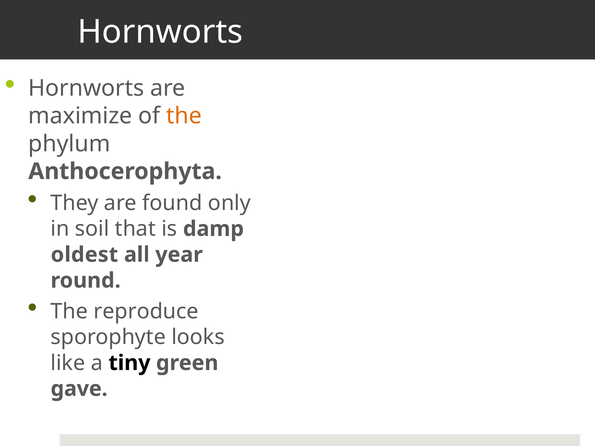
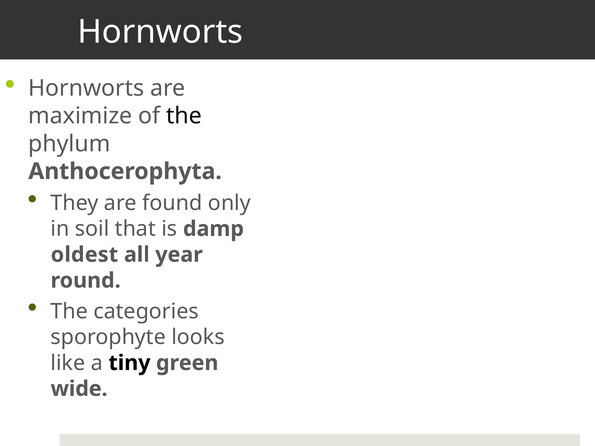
the colour: orange -> black (184, 116)
reproduce: reproduce -> categories (146, 311)
gave: gave -> wide (79, 389)
